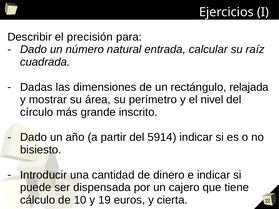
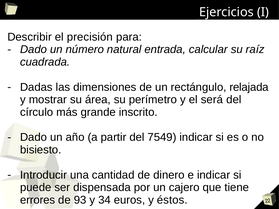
nivel: nivel -> será (212, 100)
5914: 5914 -> 7549 (162, 137)
cálculo: cálculo -> errores (38, 200)
10: 10 -> 93 (80, 200)
19: 19 -> 34 (104, 200)
cierta: cierta -> éstos (172, 200)
